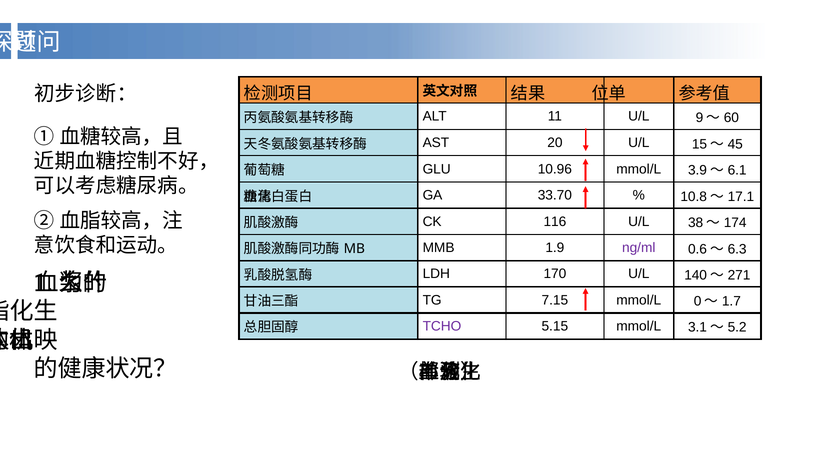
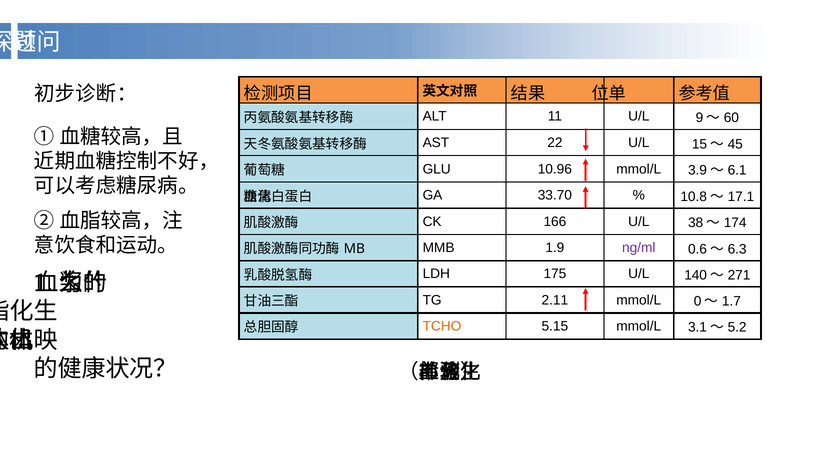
20: 20 -> 22 (555, 143)
116: 116 -> 166 (555, 222)
170: 170 -> 175 (555, 274)
7.15: 7.15 -> 2.11 (555, 300)
TCHO colour: purple -> orange (442, 326)
